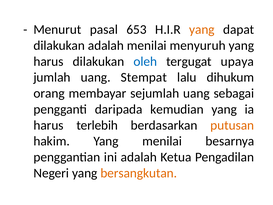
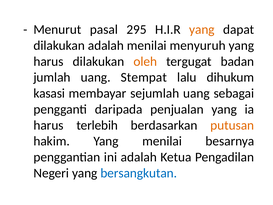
653: 653 -> 295 (136, 29)
oleh colour: blue -> orange (145, 61)
upaya: upaya -> badan (237, 61)
orang: orang -> kasasi (49, 93)
kemudian: kemudian -> penjualan (177, 109)
bersangkutan colour: orange -> blue (139, 173)
